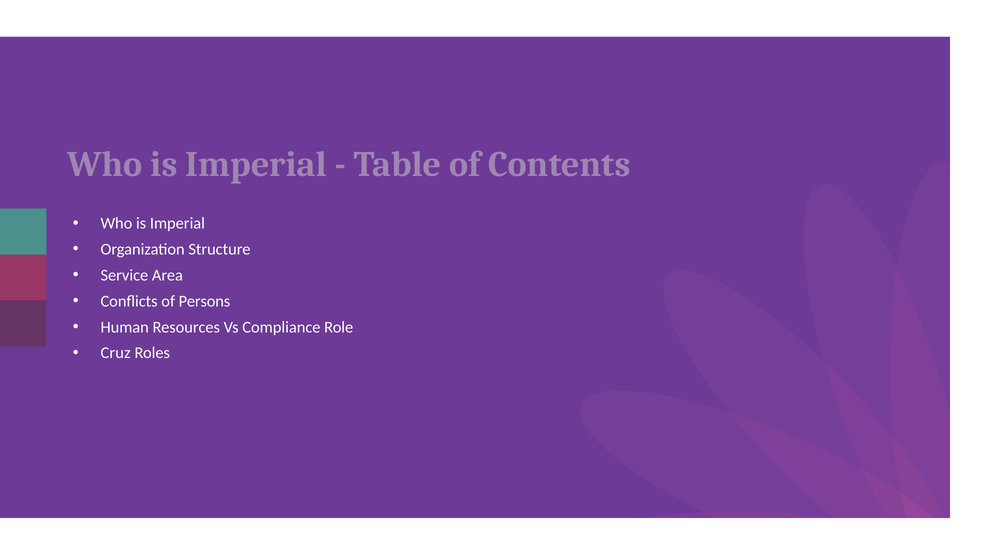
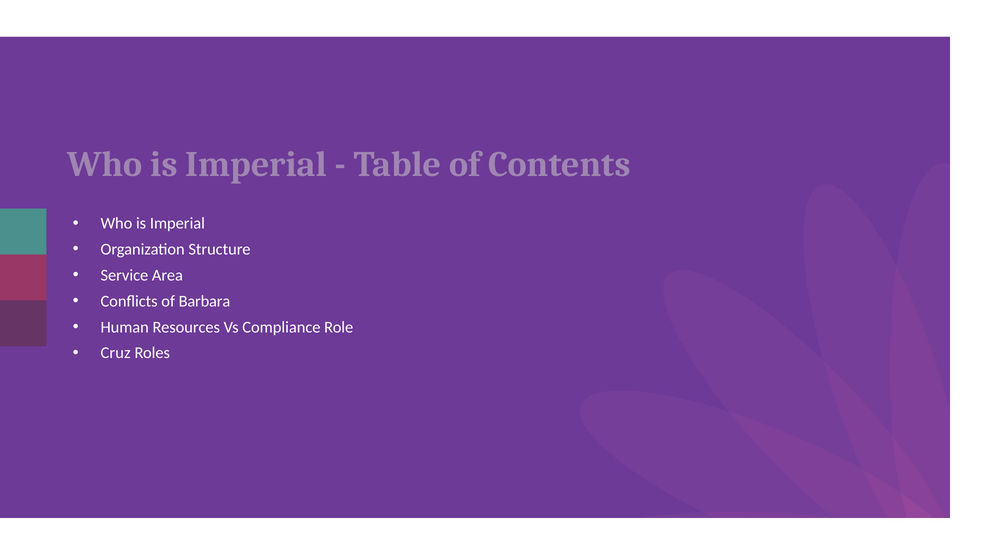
Persons: Persons -> Barbara (204, 301)
